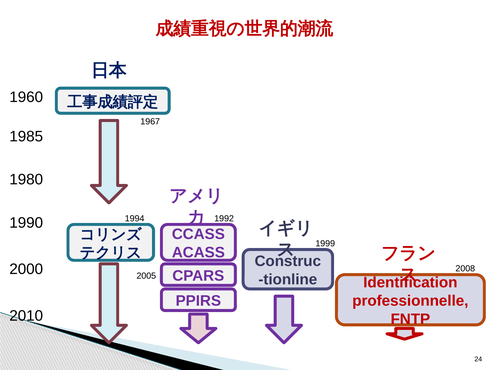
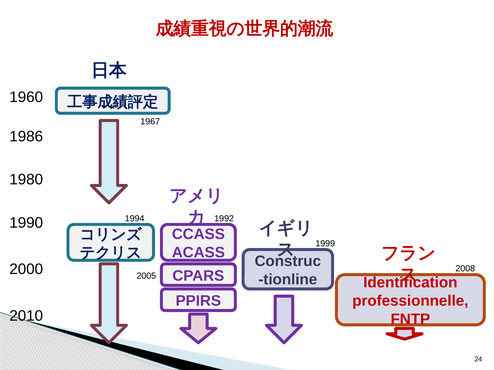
1985: 1985 -> 1986 (26, 137)
